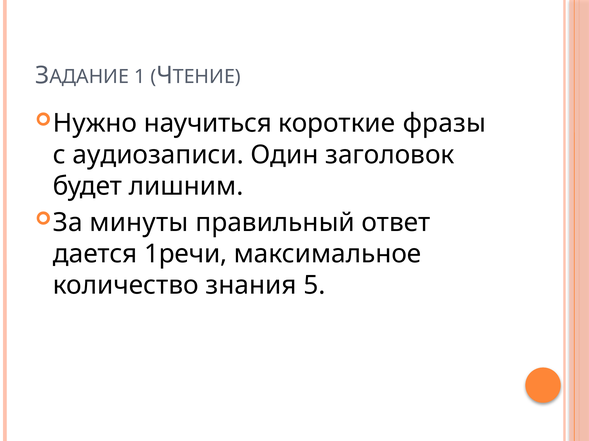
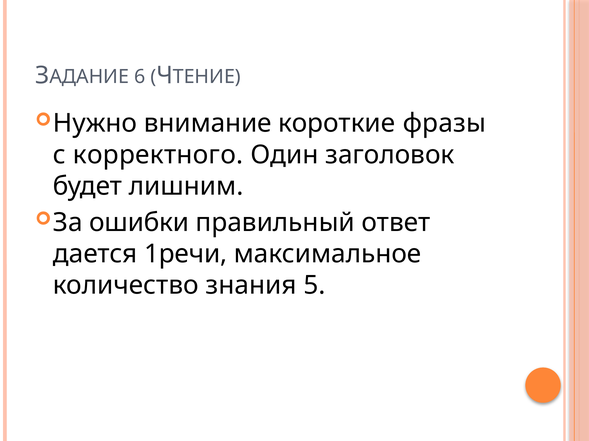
1: 1 -> 6 (140, 77)
научиться: научиться -> внимание (208, 124)
аудиозаписи: аудиозаписи -> корректного (158, 155)
минуты: минуты -> ошибки (139, 223)
